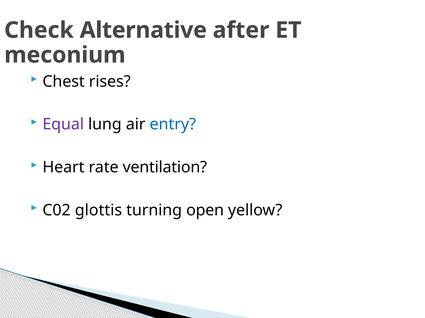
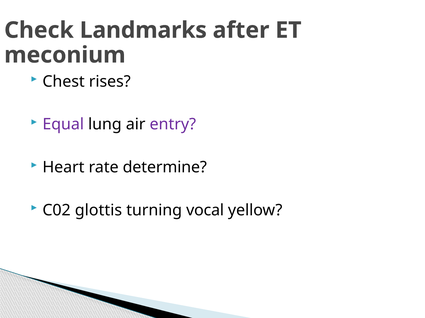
Alternative: Alternative -> Landmarks (143, 30)
entry colour: blue -> purple (173, 125)
ventilation: ventilation -> determine (165, 168)
open: open -> vocal (205, 211)
